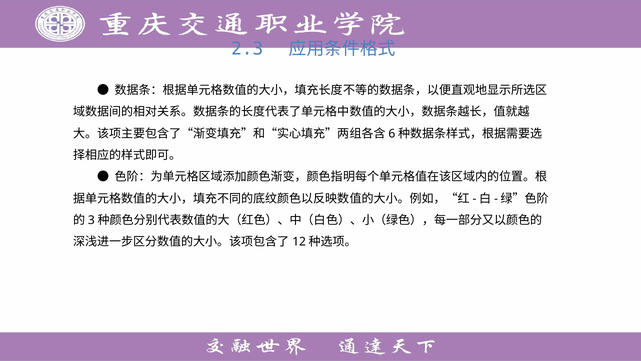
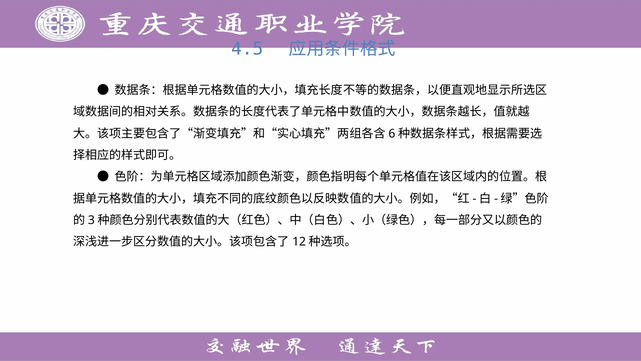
2.3: 2.3 -> 4.5 (247, 49)
